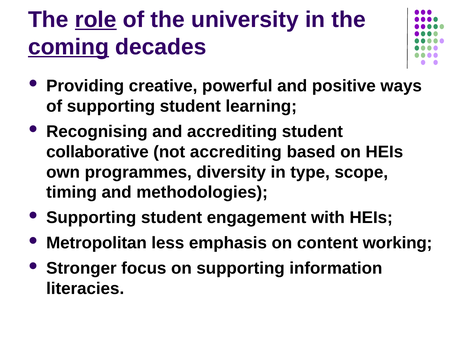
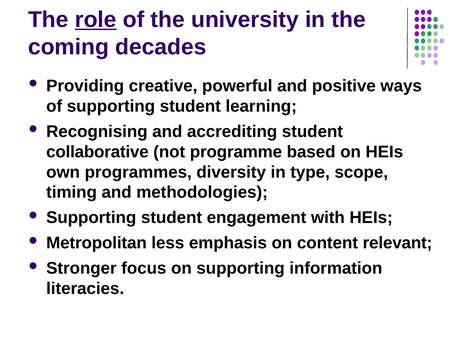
coming underline: present -> none (69, 47)
not accrediting: accrediting -> programme (236, 152)
working: working -> relevant (397, 243)
